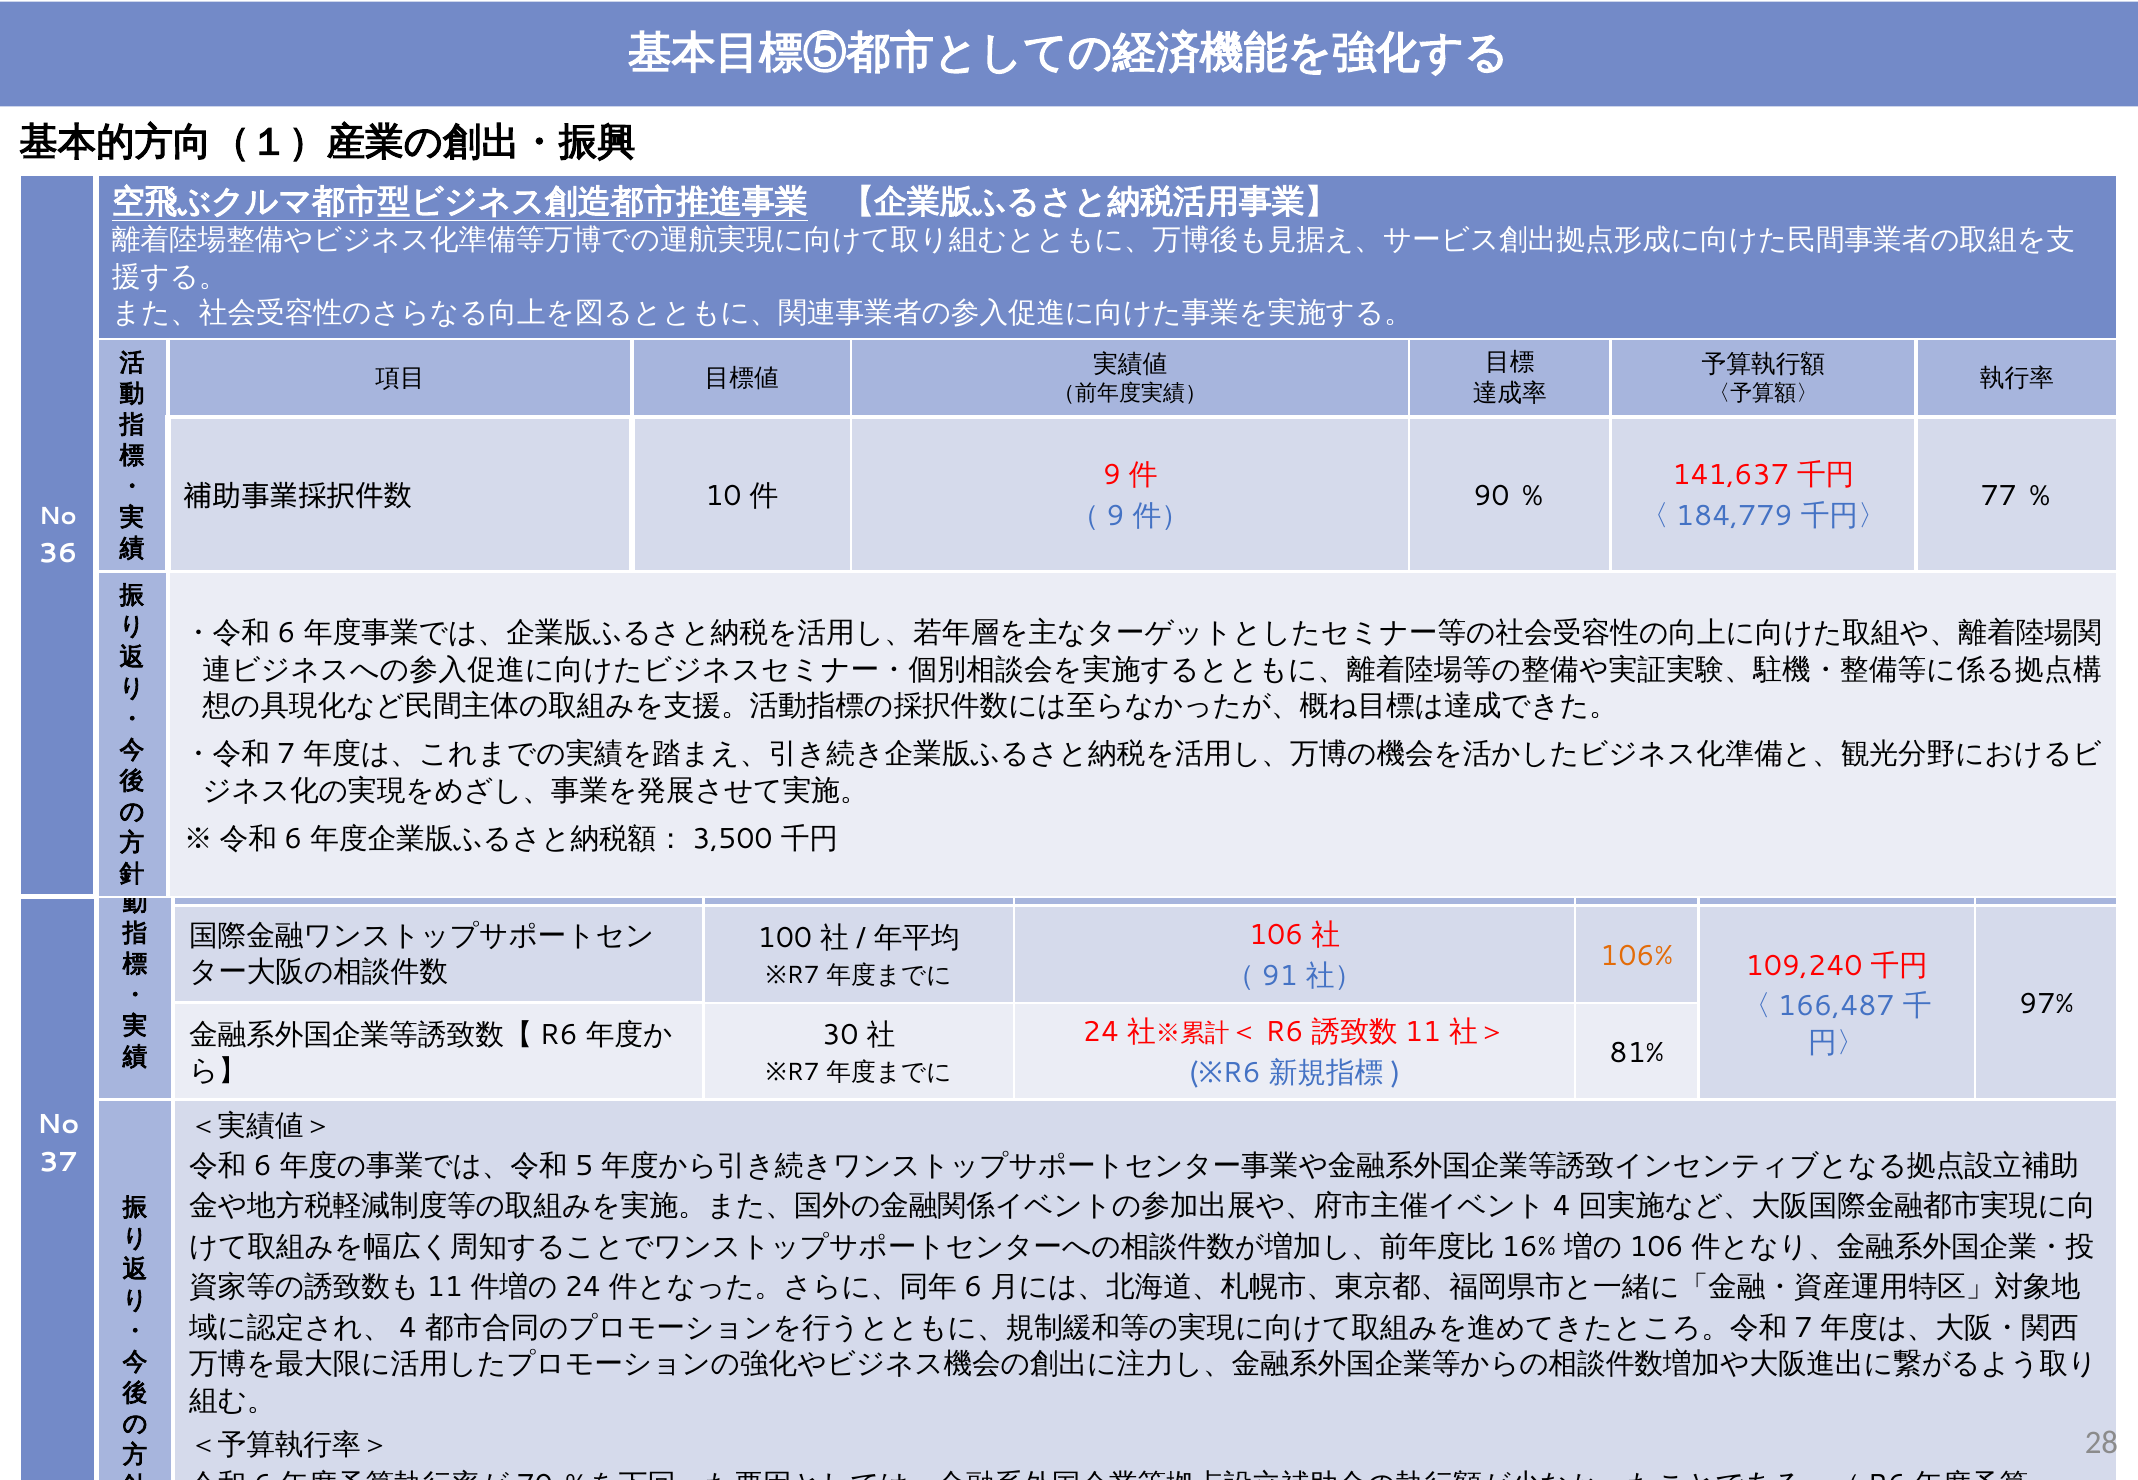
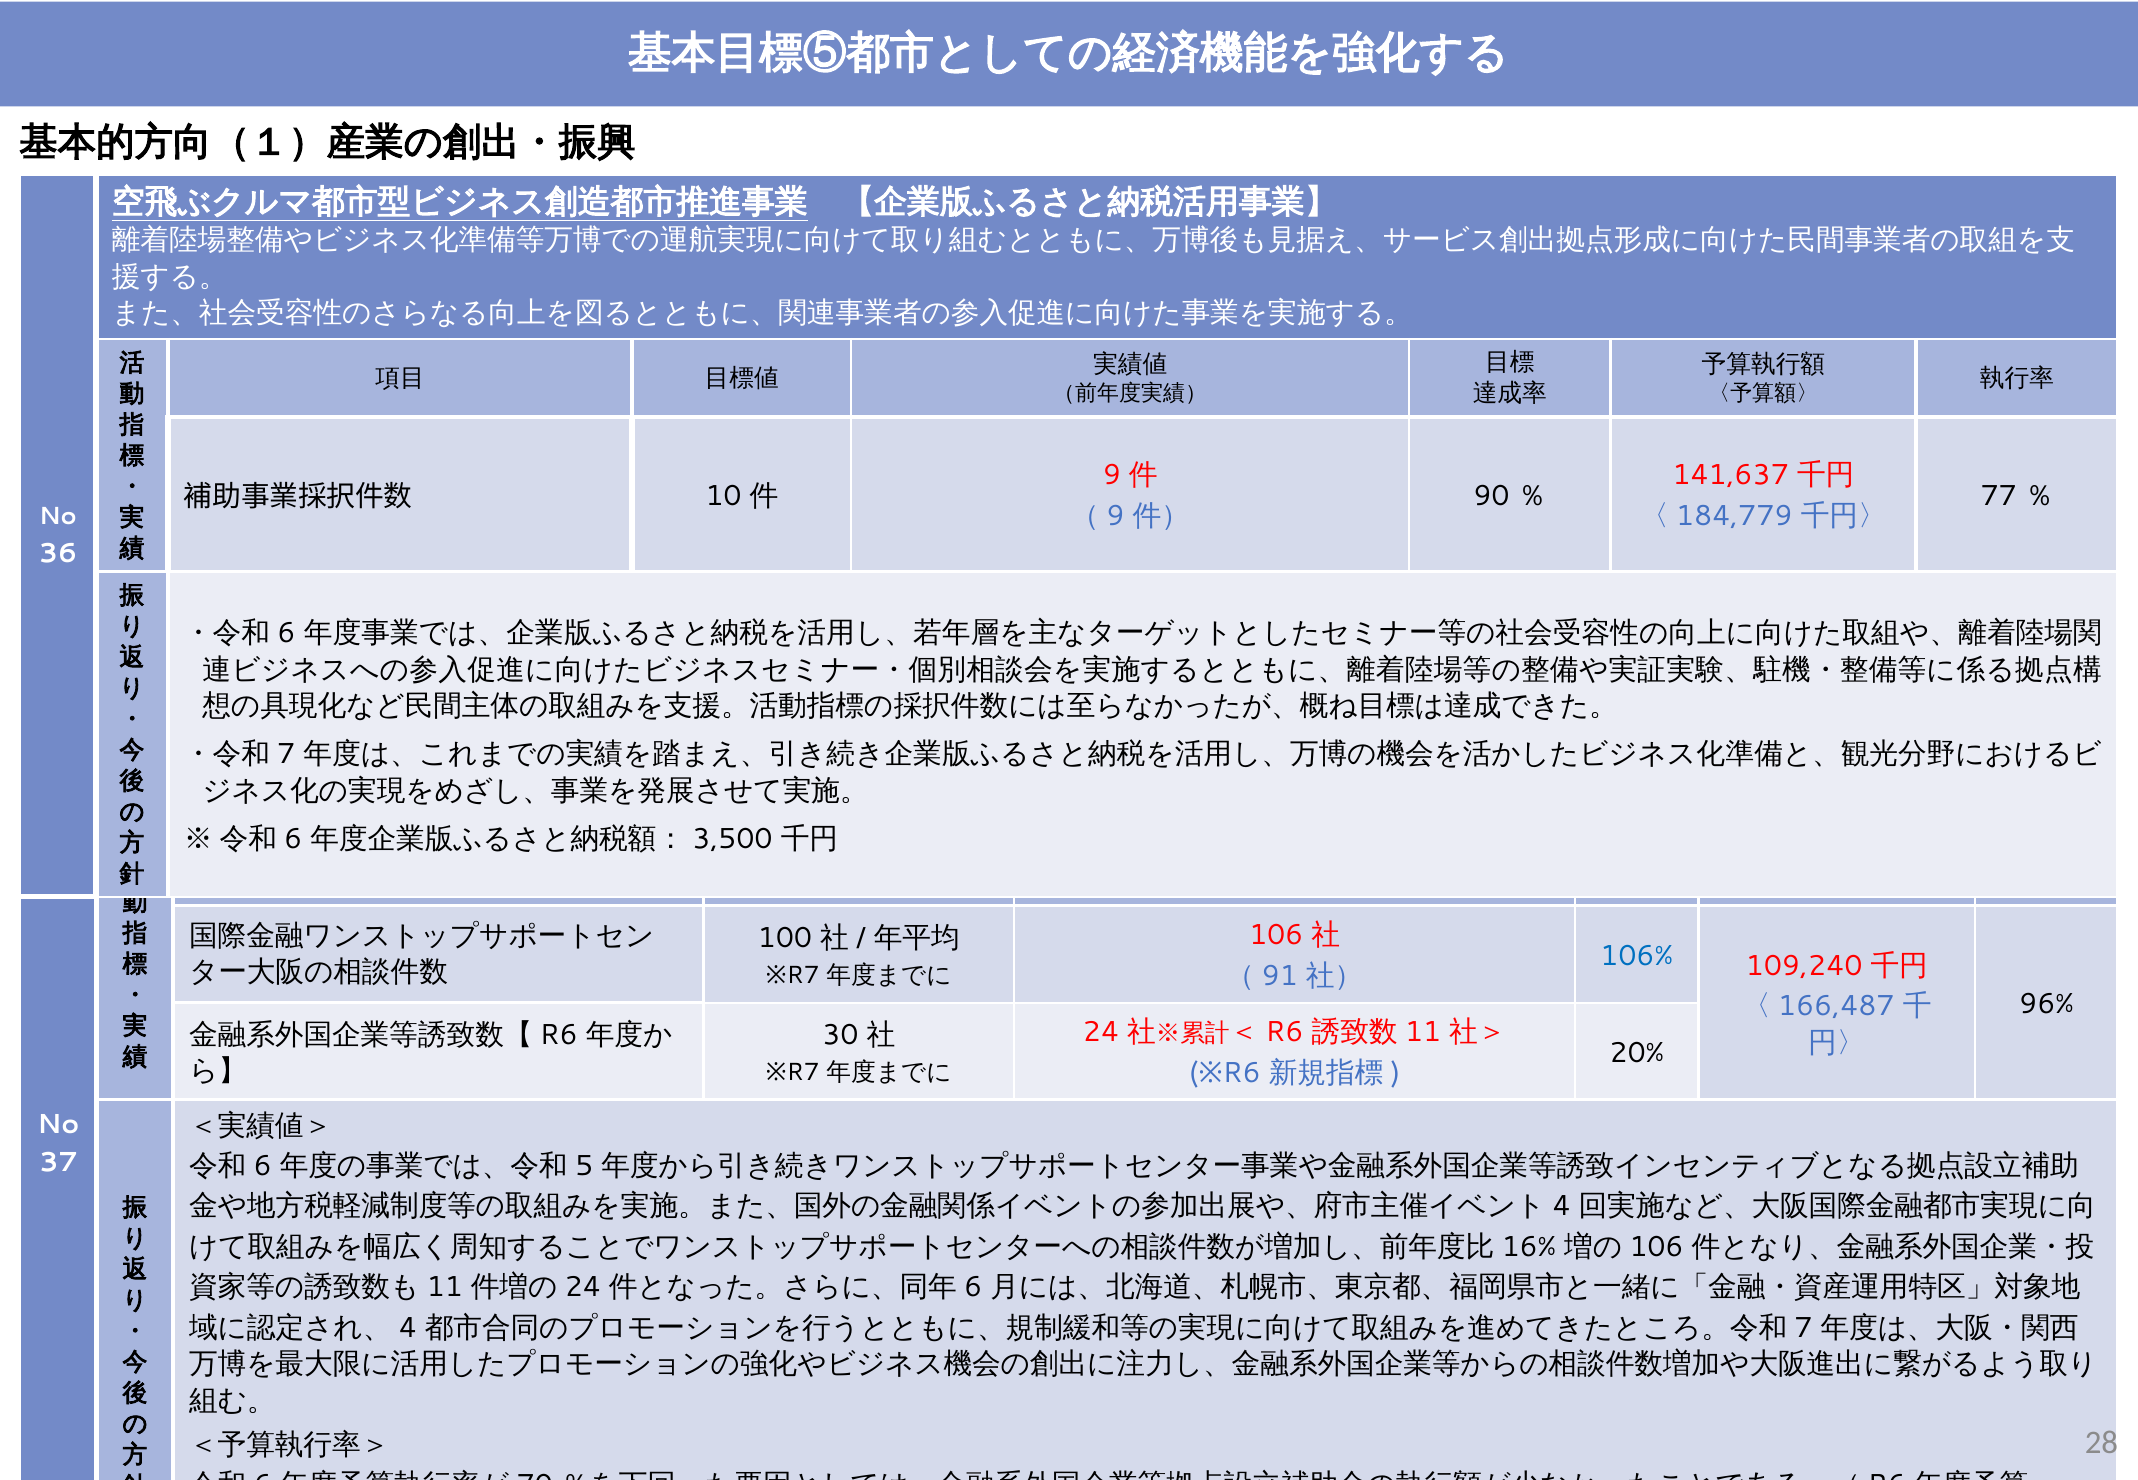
106% colour: orange -> blue (1637, 956)
97%: 97% -> 96% (2047, 1004)
81%: 81% -> 20% (1637, 1053)
